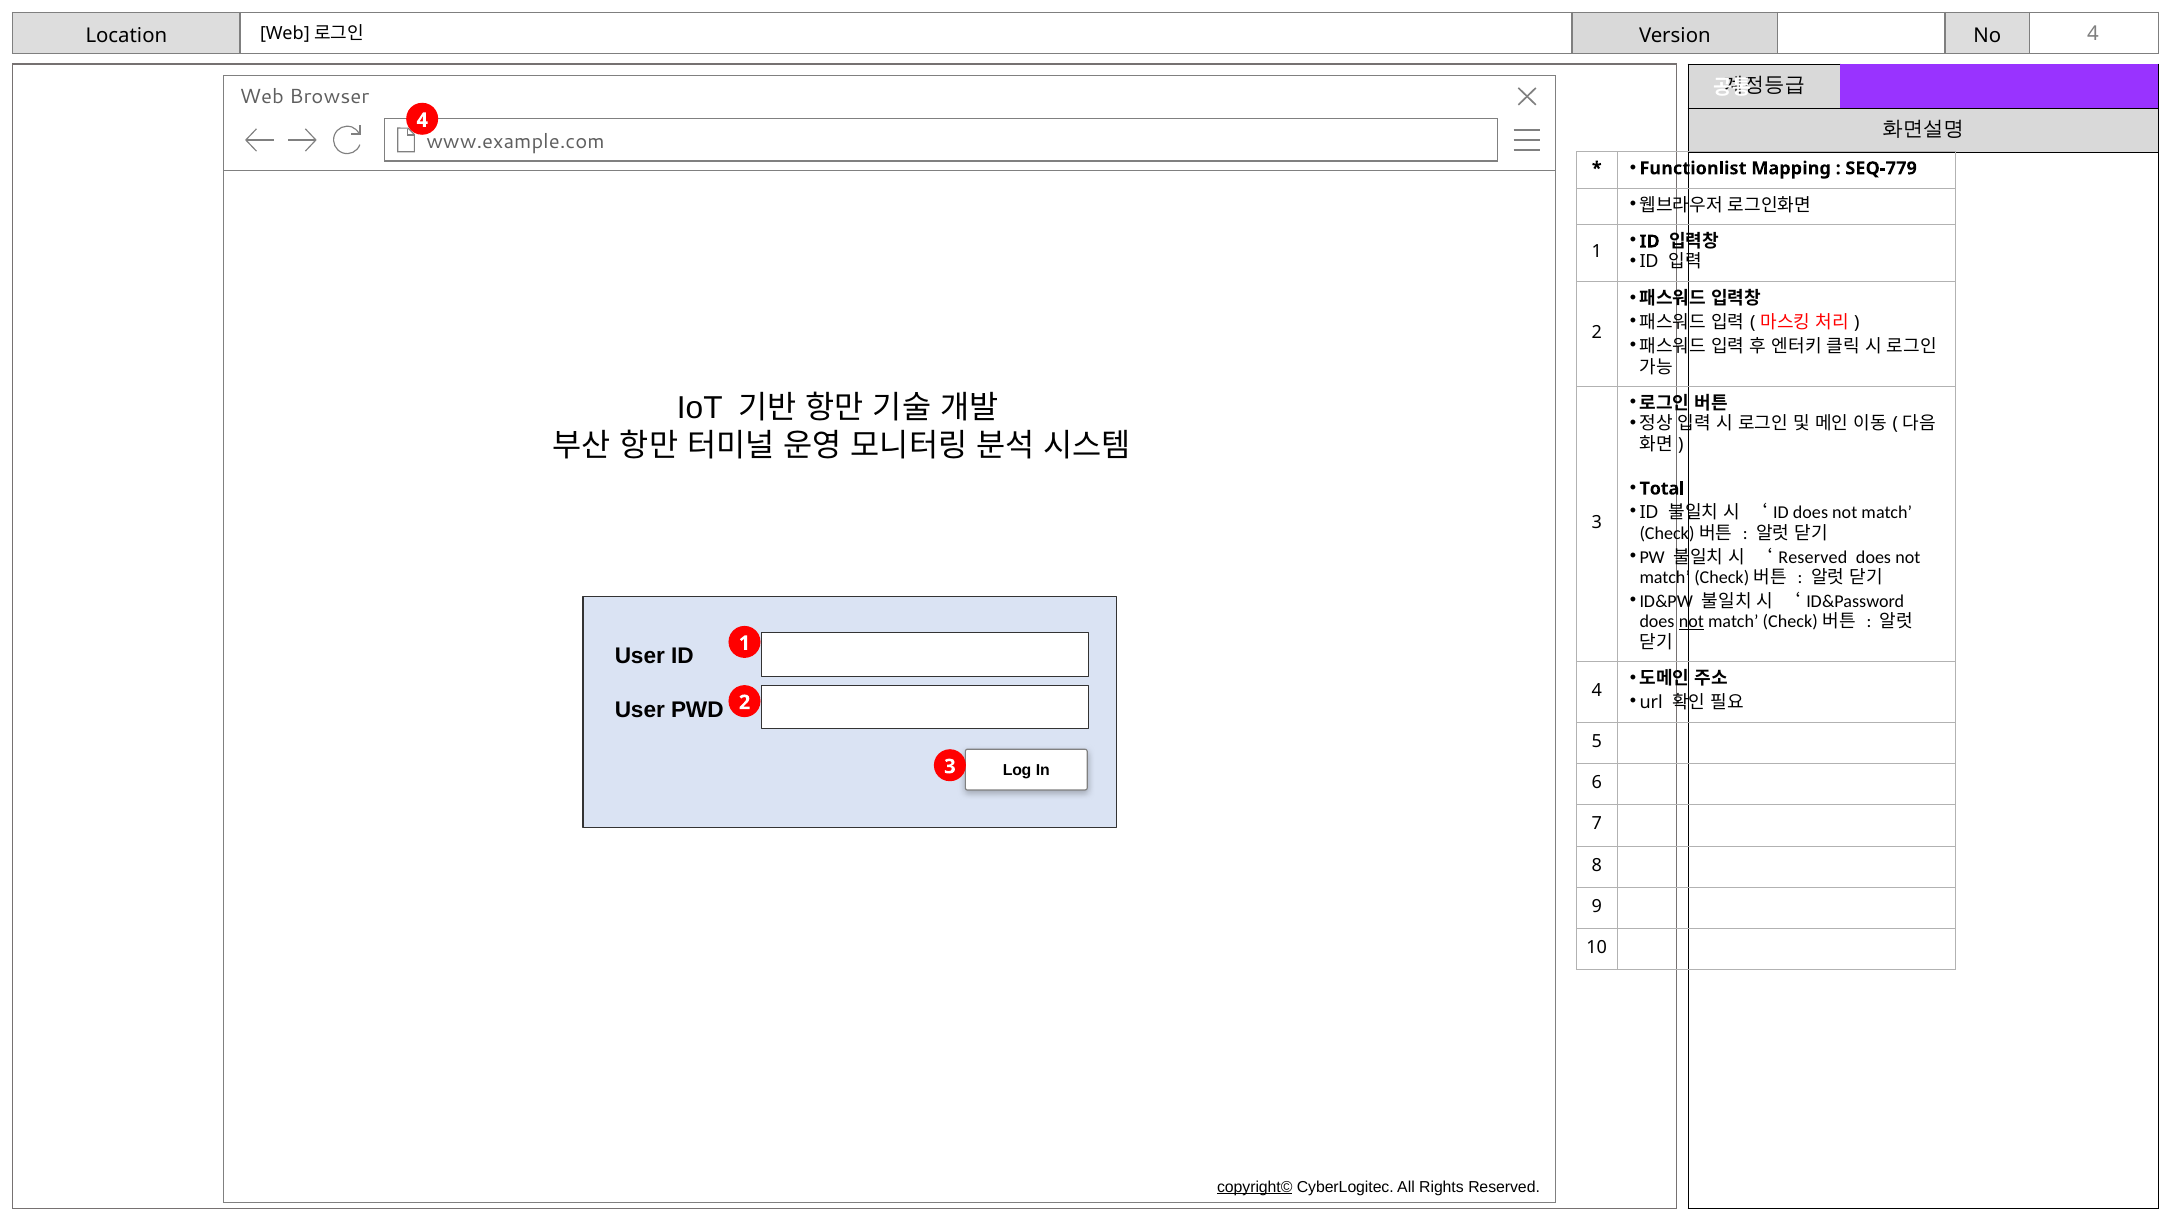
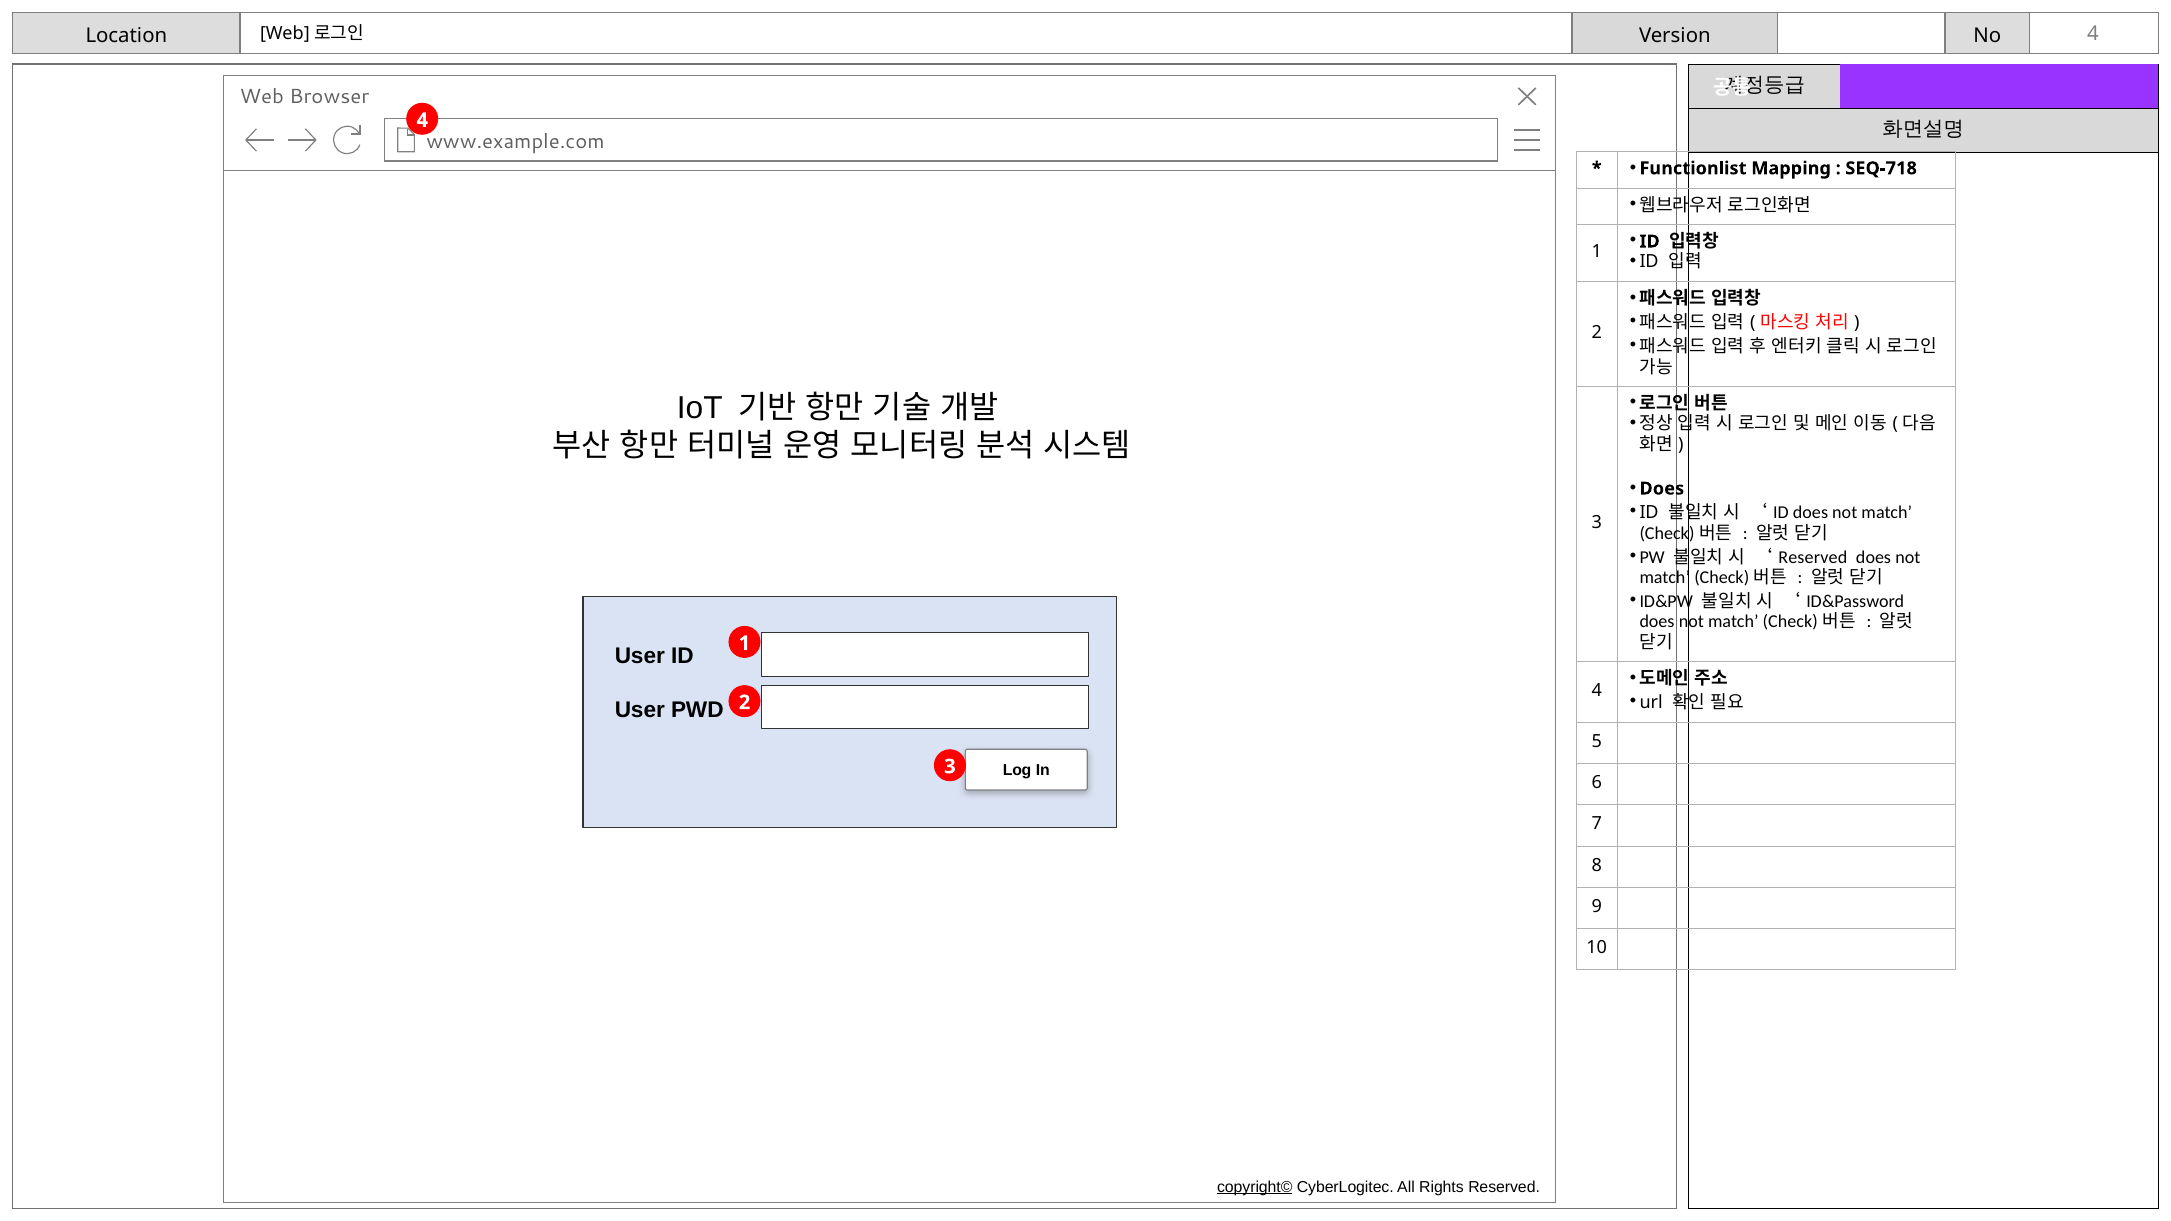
SEQ-779: SEQ-779 -> SEQ-718 (1881, 168)
Total: Total -> Does (1662, 489)
not underline: present -> none (1691, 622)
